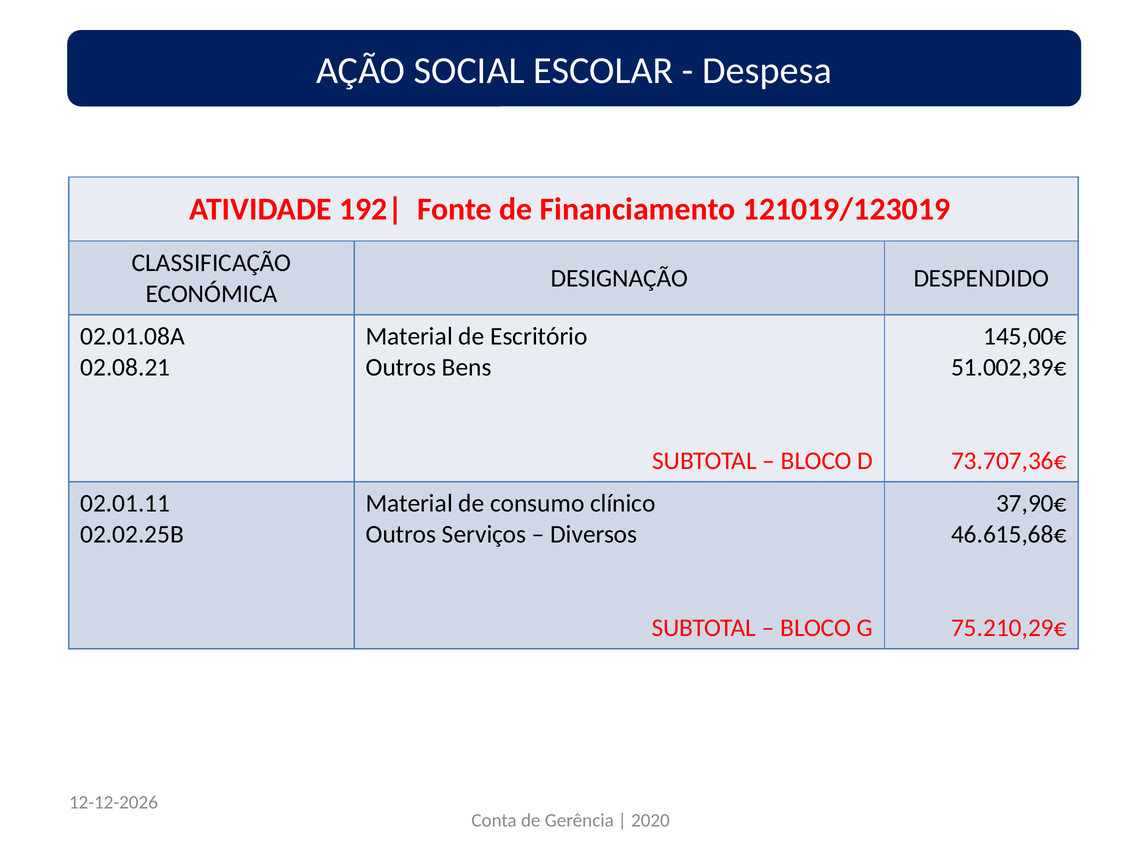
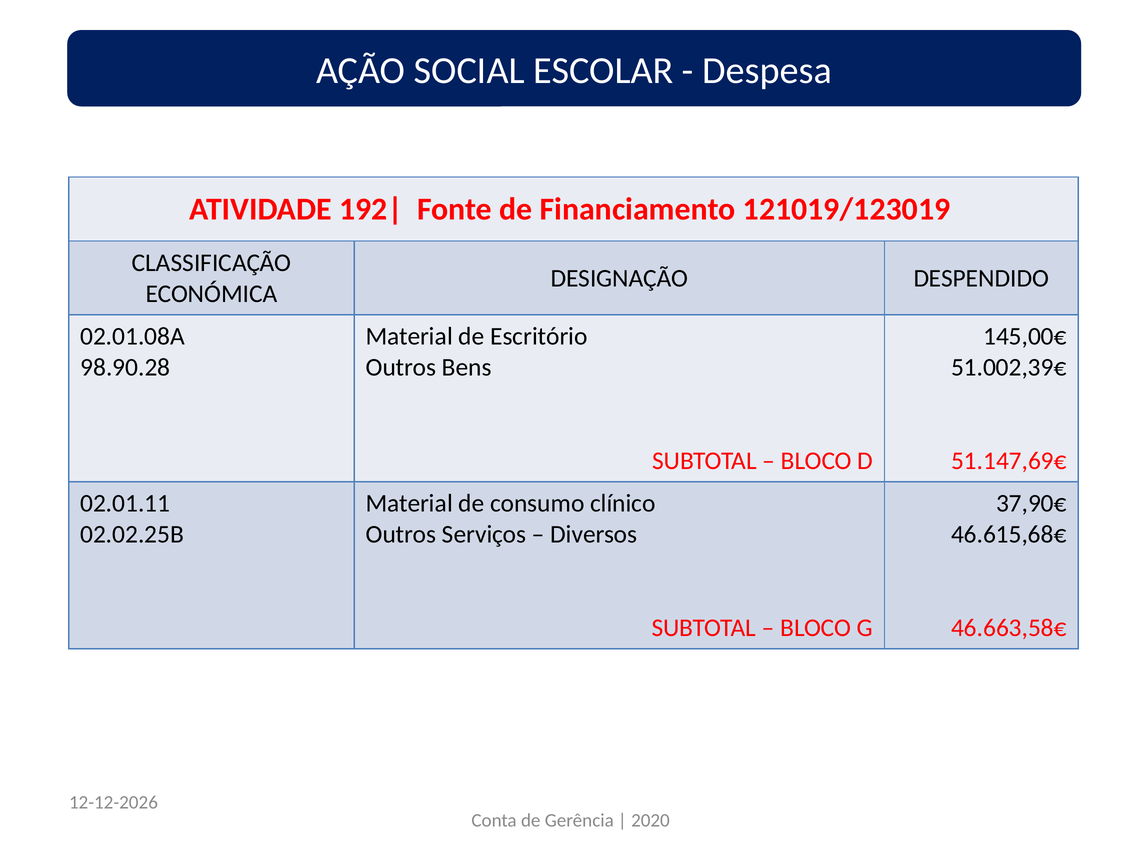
02.08.21: 02.08.21 -> 98.90.28 (125, 368)
73.707,36€: 73.707,36€ -> 51.147,69€ (1009, 461)
75.210,29€: 75.210,29€ -> 46.663,58€ (1009, 628)
